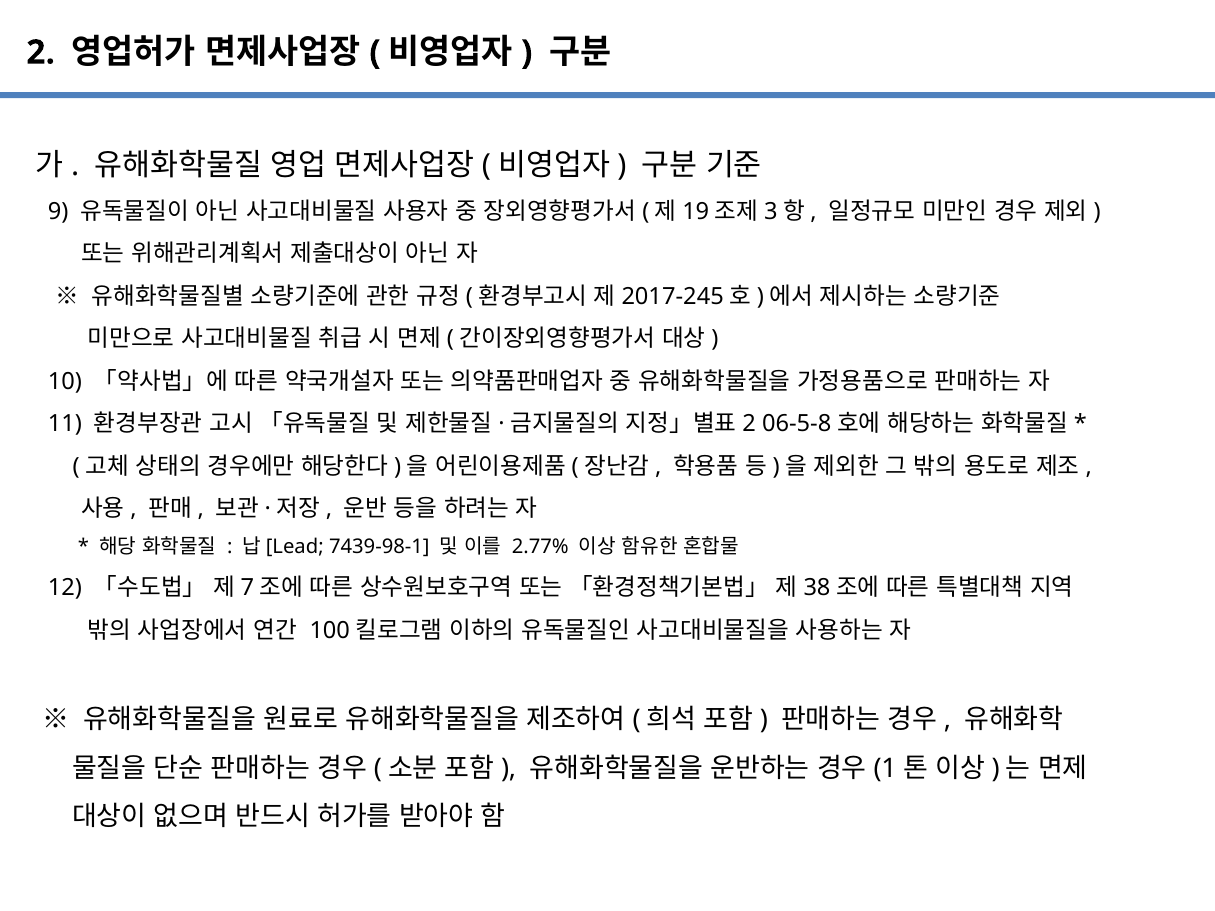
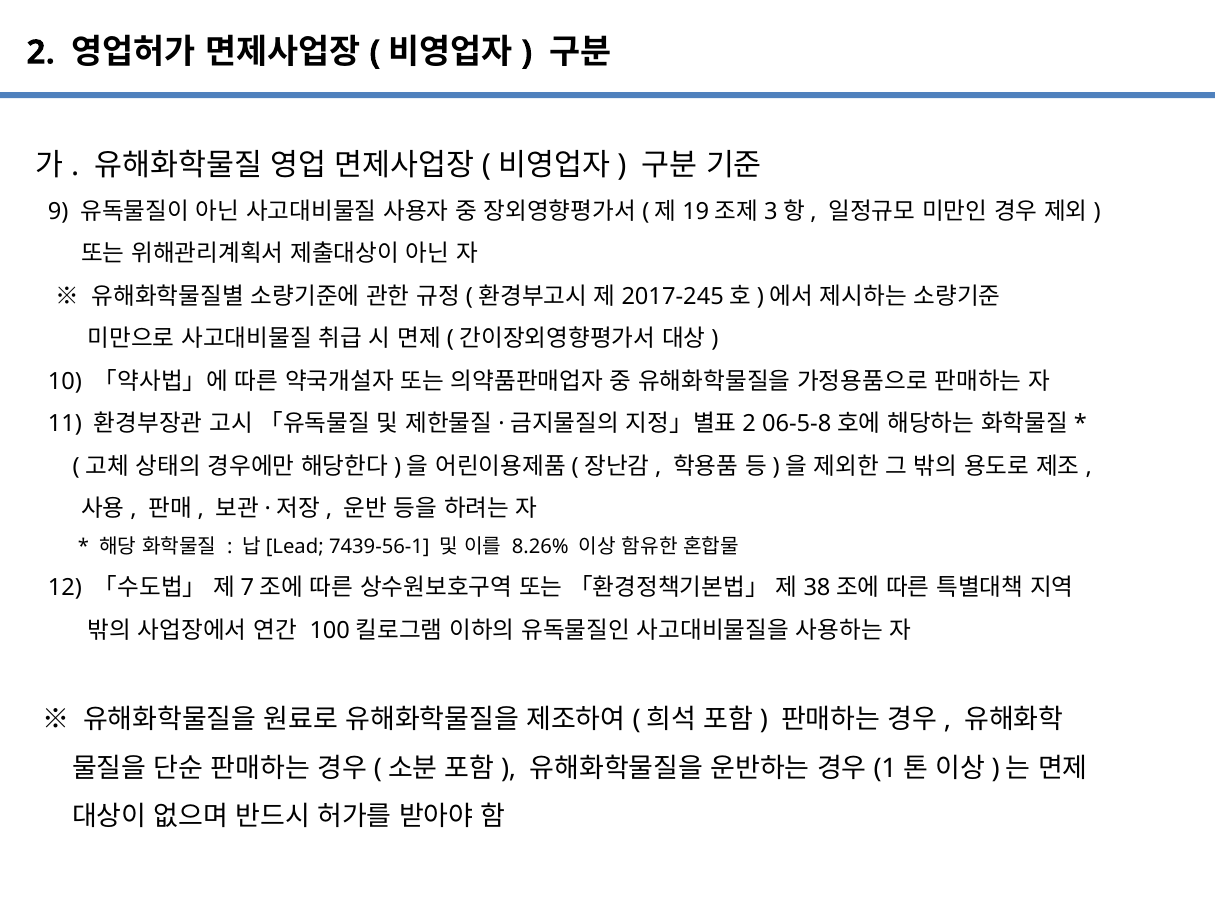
7439-98-1: 7439-98-1 -> 7439-56-1 (379, 547)
2.77%: 2.77% -> 8.26% (540, 547)
